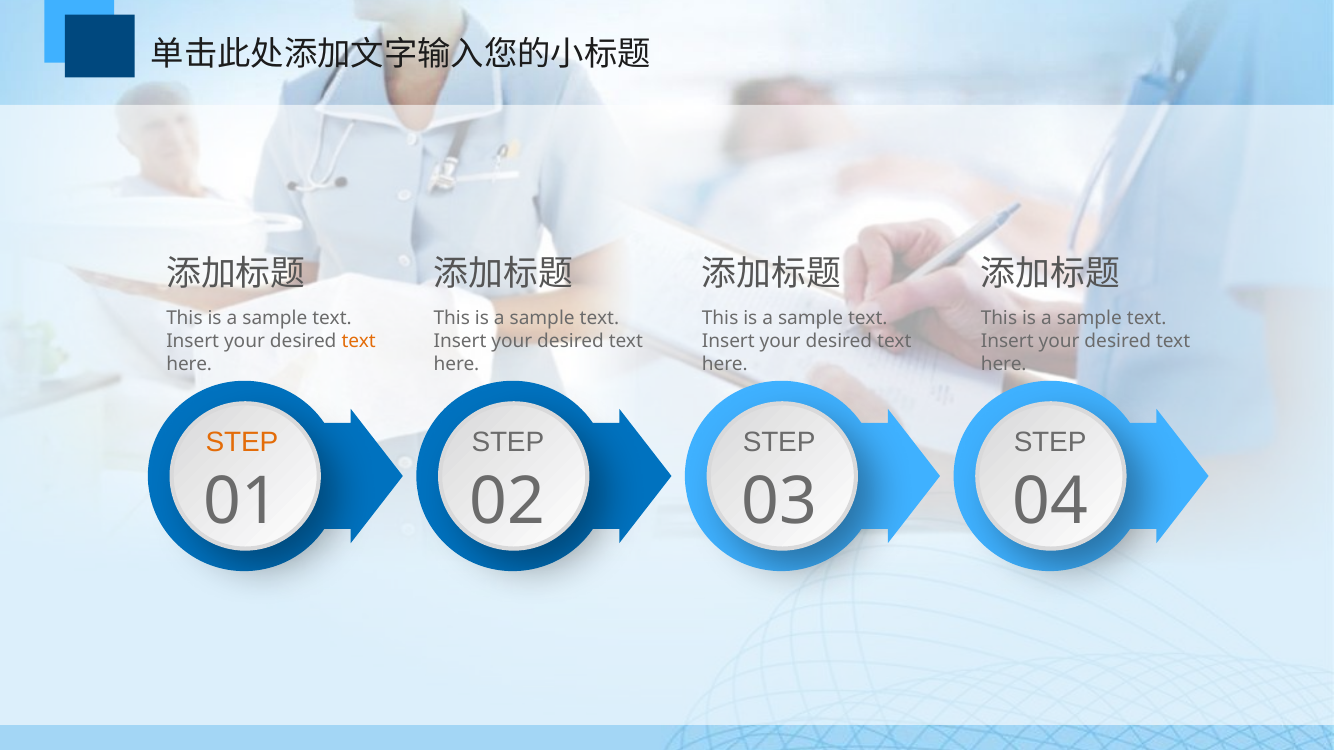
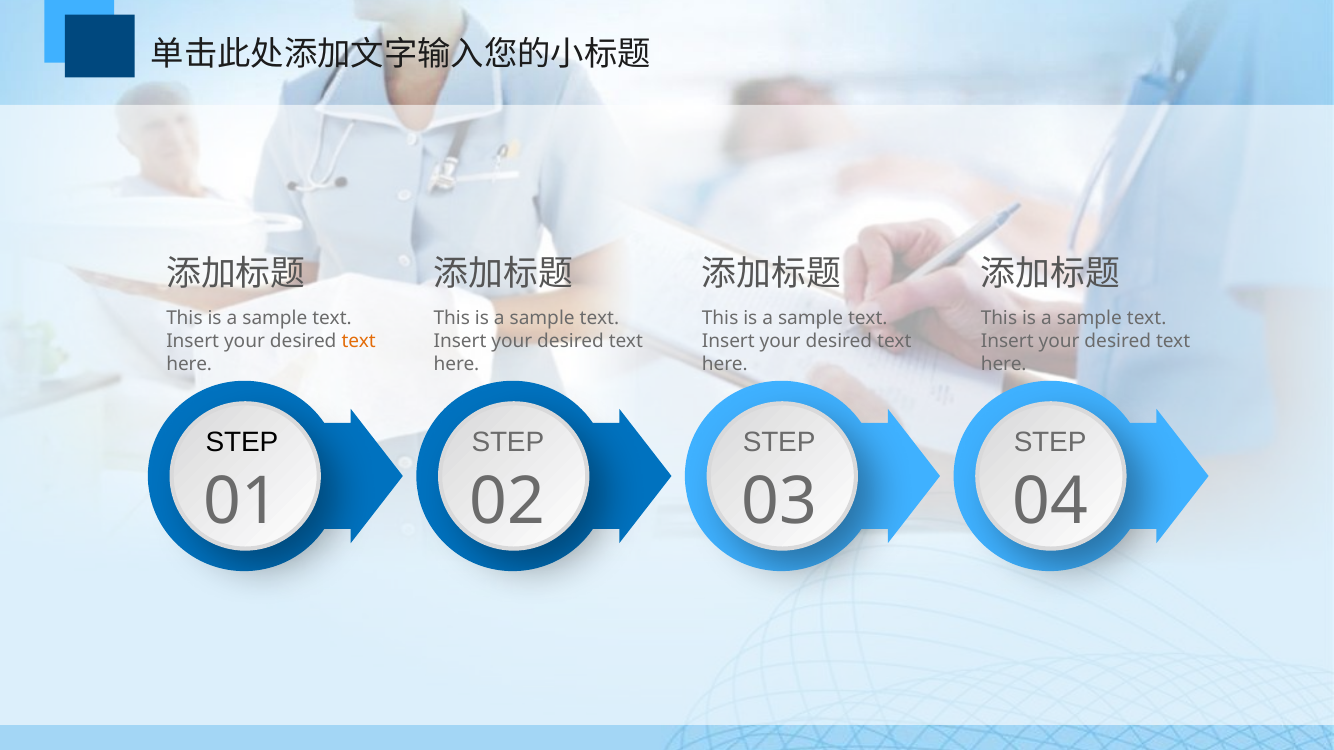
STEP colour: orange -> black (242, 443)
